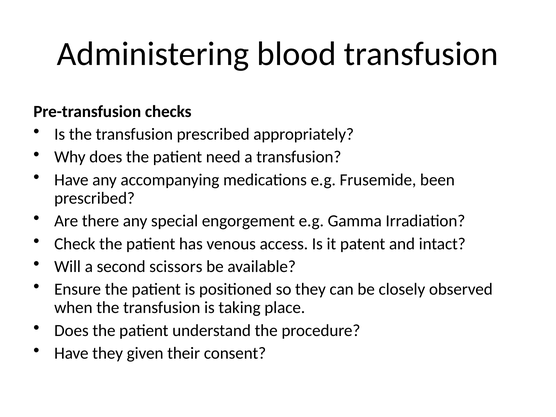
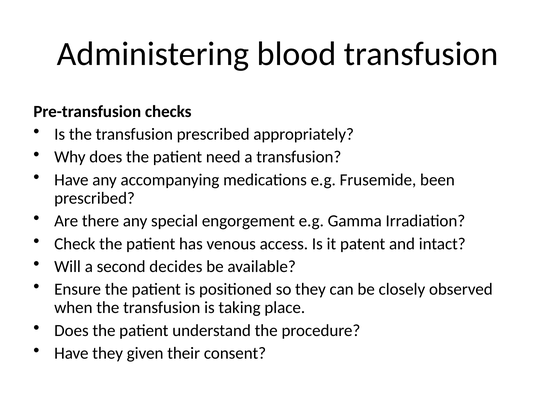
scissors: scissors -> decides (176, 267)
